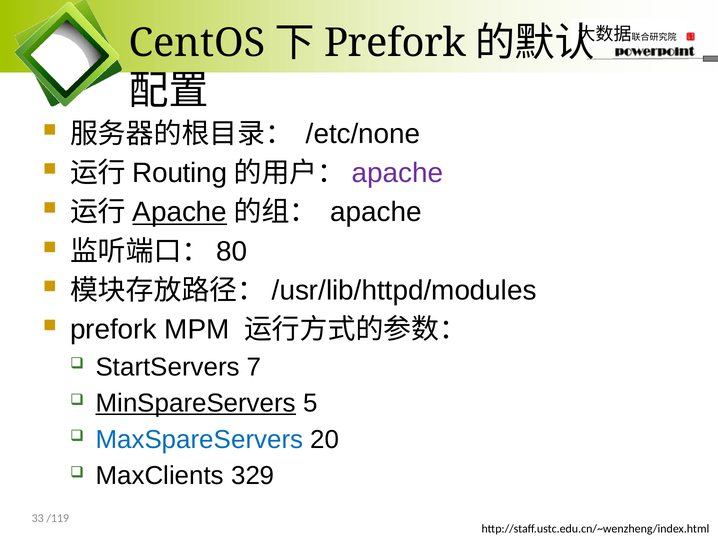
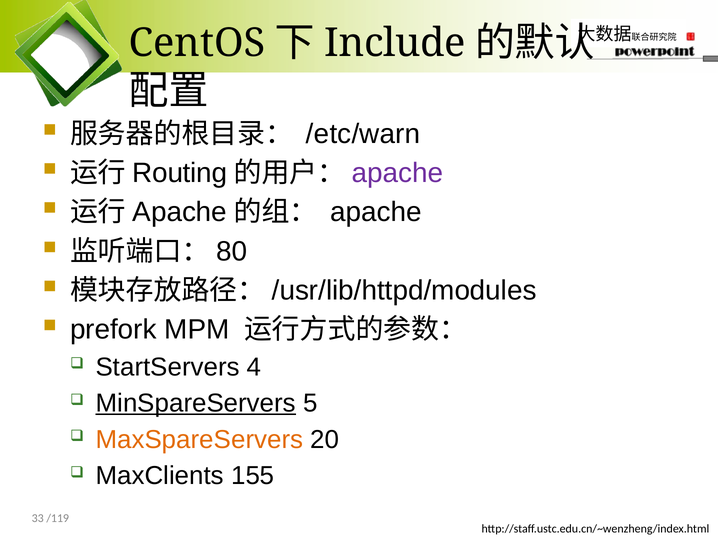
Prefork: Prefork -> Include (395, 43)
/etc/none: /etc/none -> /etc/warn (363, 134)
Apache underline: present -> none (180, 212)
7: 7 -> 4 (254, 367)
MaxSpareServers colour: blue -> orange (199, 439)
329: 329 -> 155 (253, 475)
